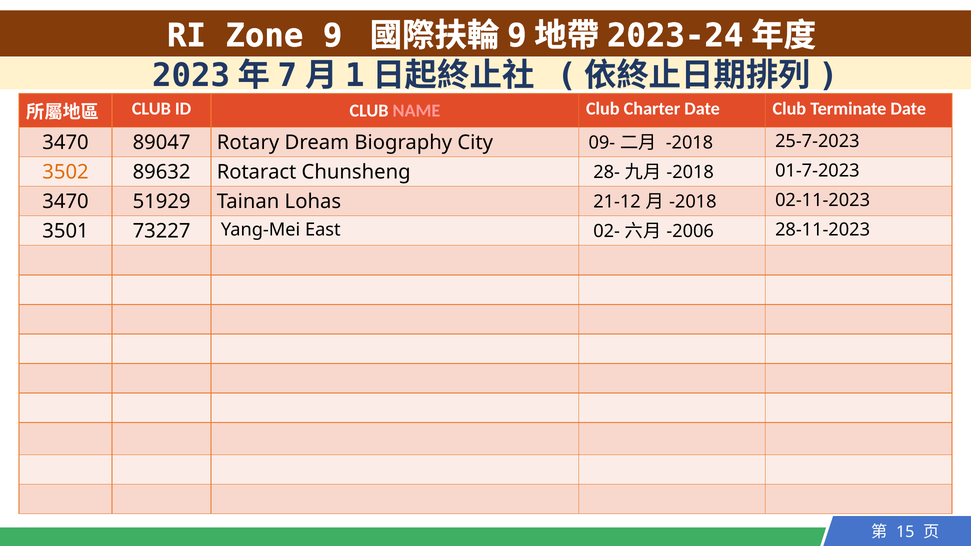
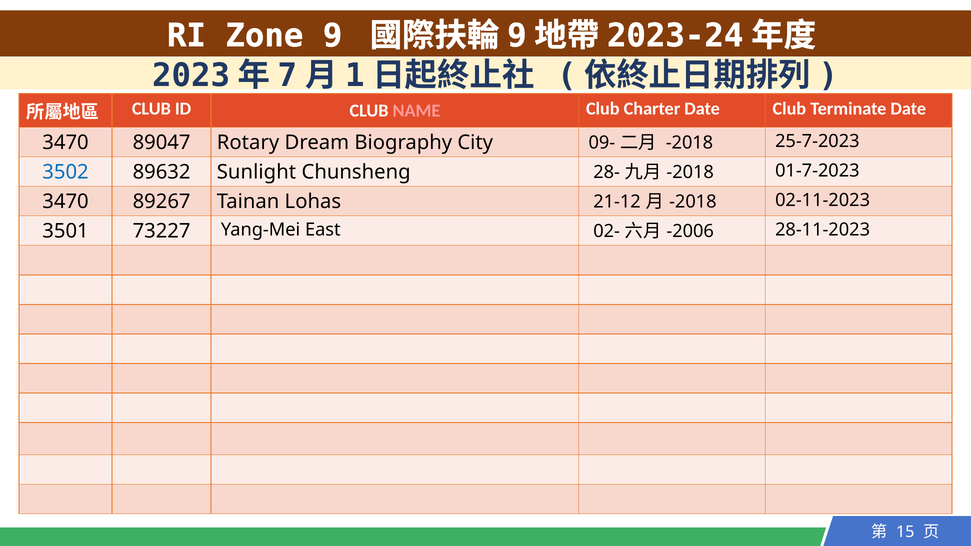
3502 colour: orange -> blue (66, 172)
Rotaract: Rotaract -> Sunlight (256, 172)
51929: 51929 -> 89267 (162, 202)
